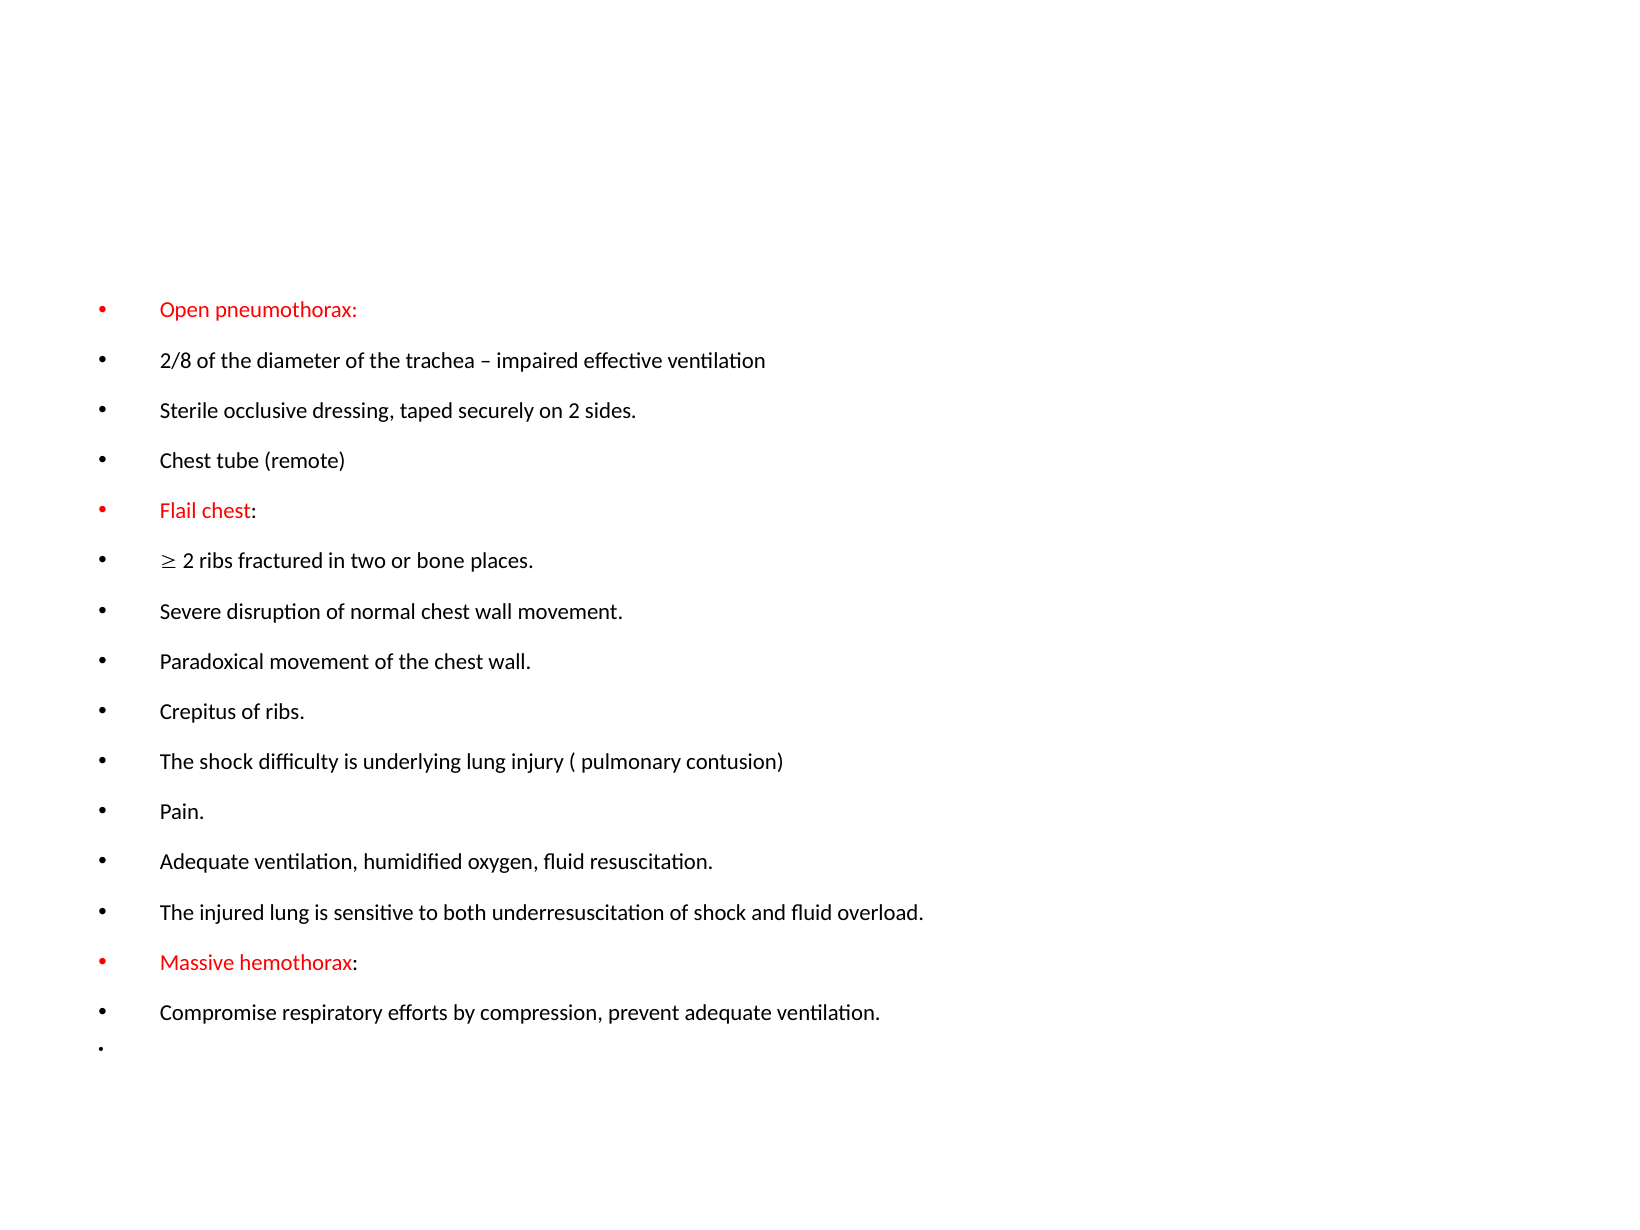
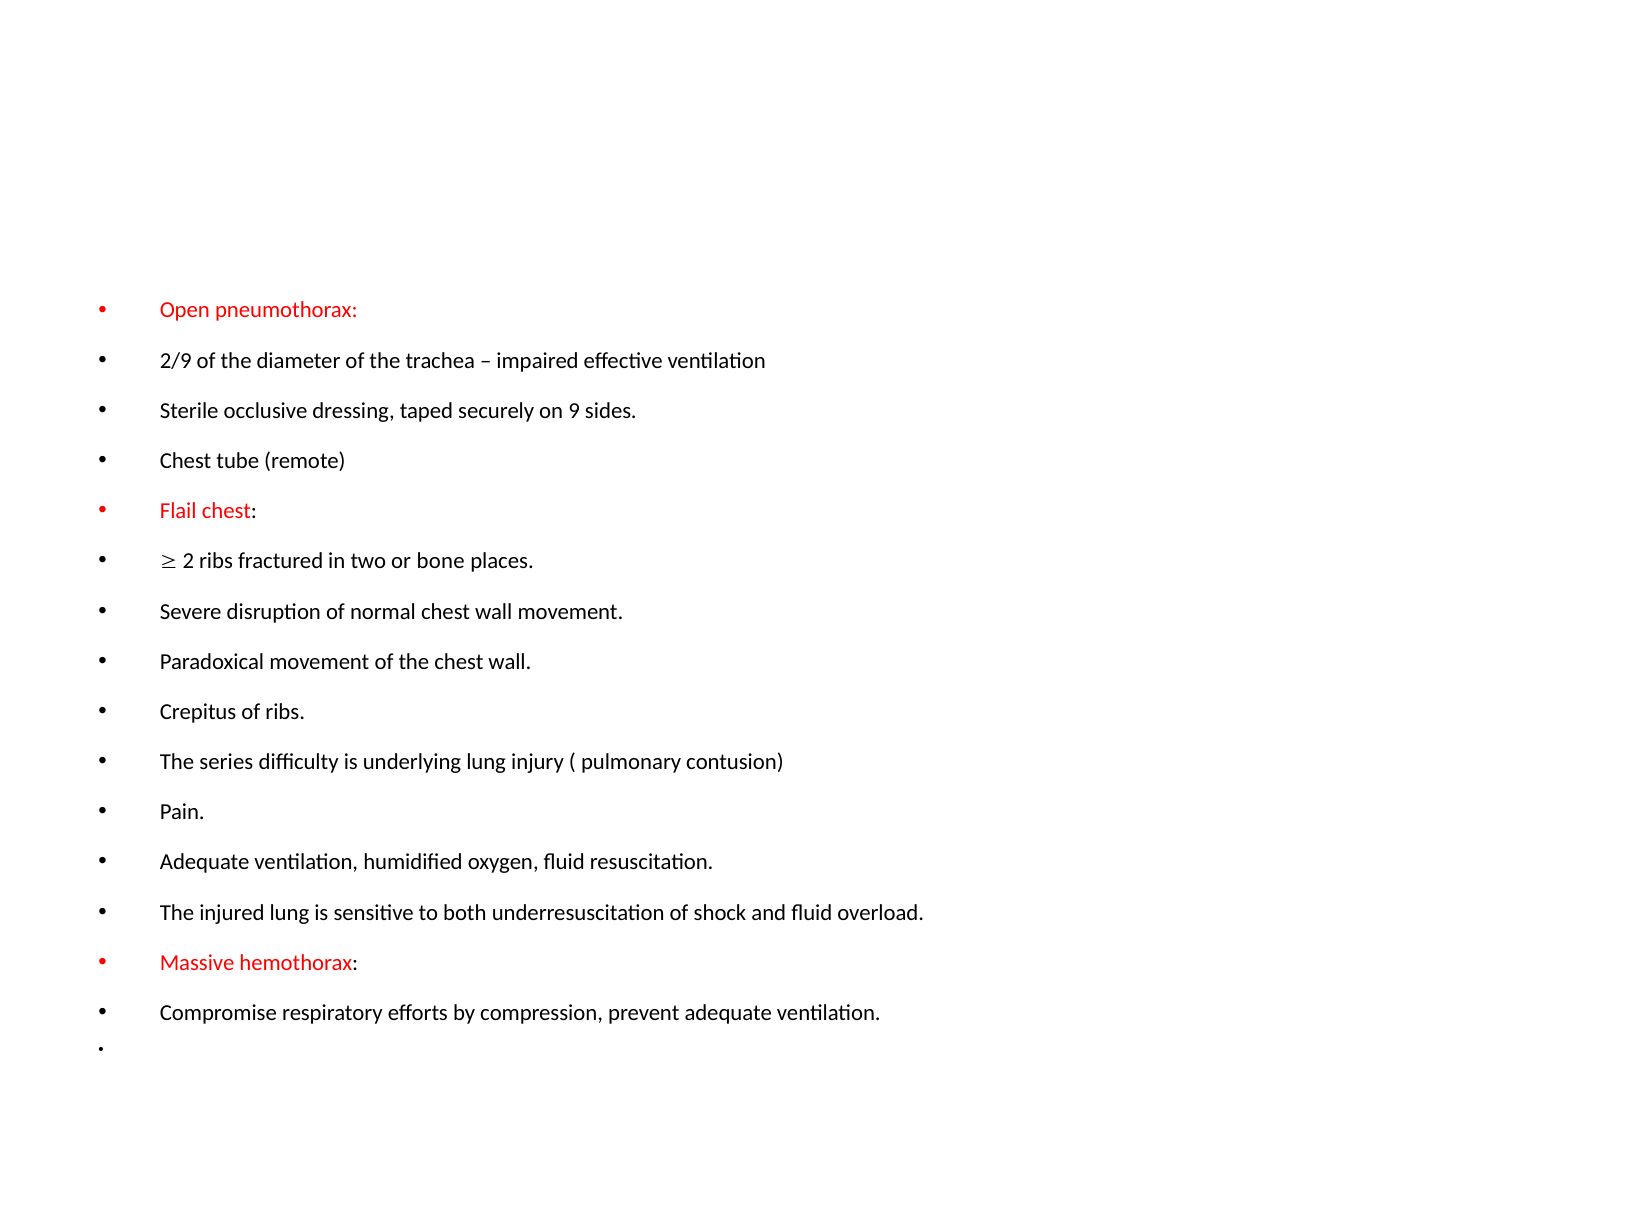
2/8: 2/8 -> 2/9 (176, 361)
on 2: 2 -> 9 (574, 411)
The shock: shock -> series (226, 762)
